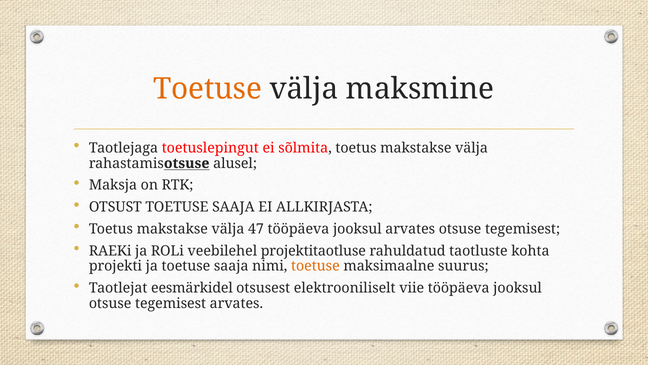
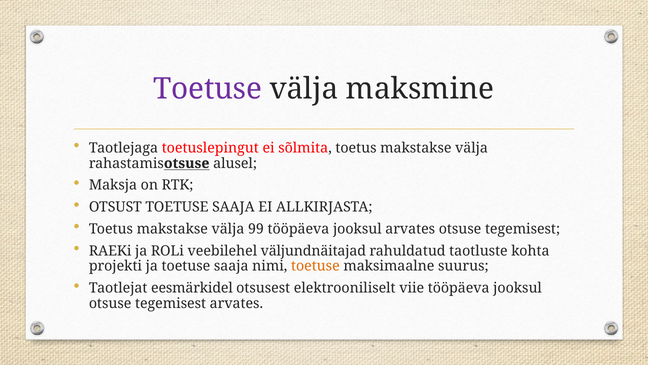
Toetuse colour: orange -> purple (208, 89)
47: 47 -> 99 (256, 229)
projektitaotluse: projektitaotluse -> väljundnäitajad (313, 251)
